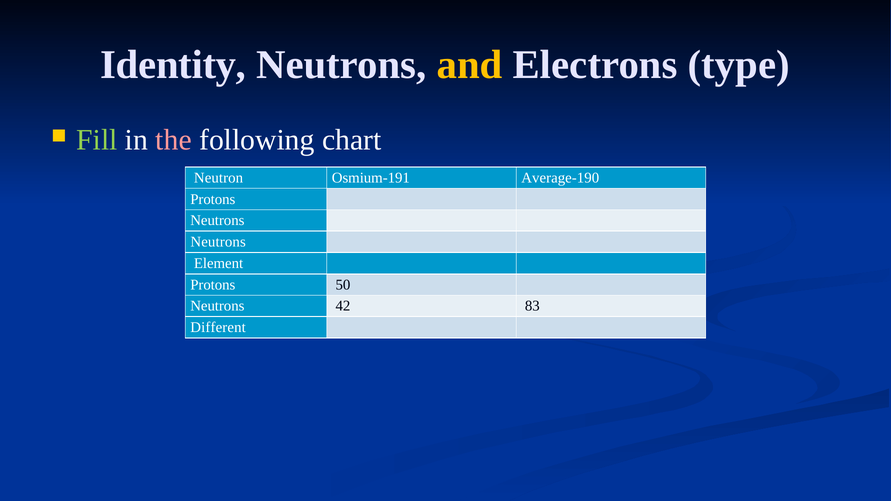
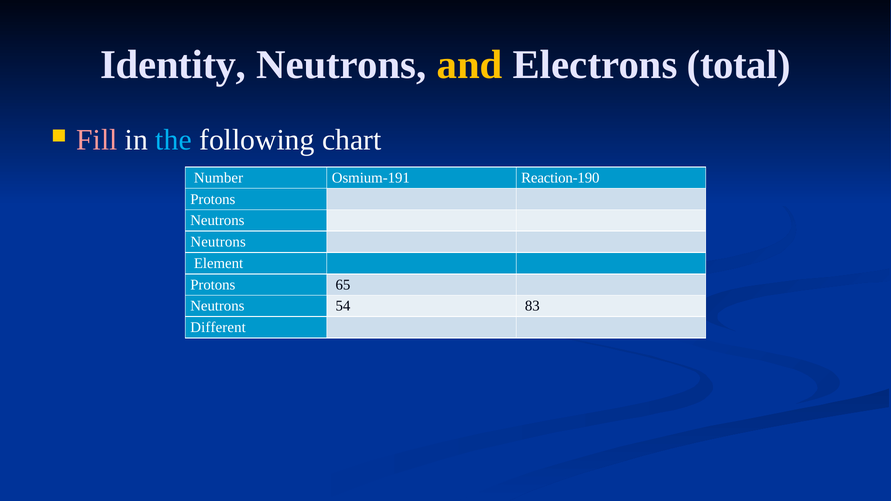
type: type -> total (739, 65)
Fill colour: light green -> pink (97, 140)
the colour: pink -> light blue (174, 140)
Neutron: Neutron -> Number (219, 178)
Average-190: Average-190 -> Reaction-190 (560, 178)
50: 50 -> 65 (343, 285)
42: 42 -> 54 (343, 306)
